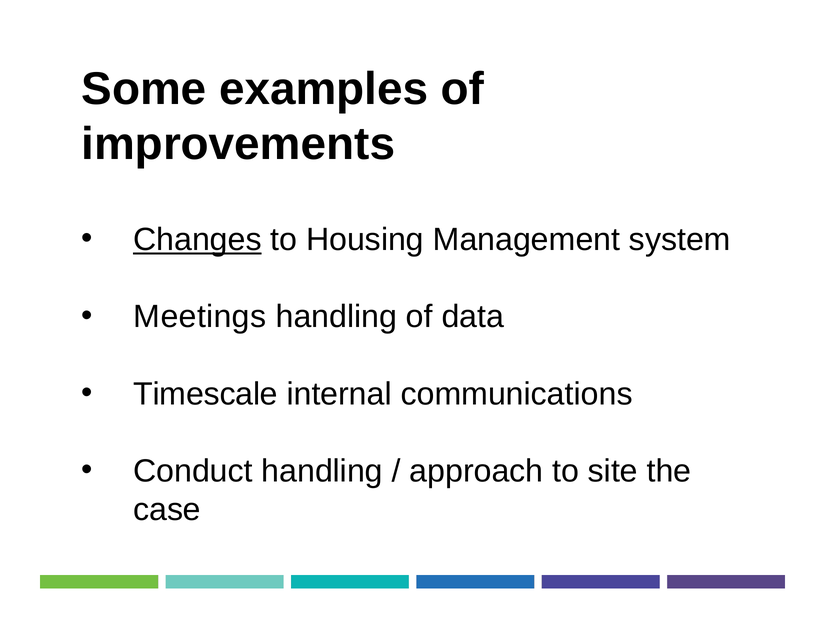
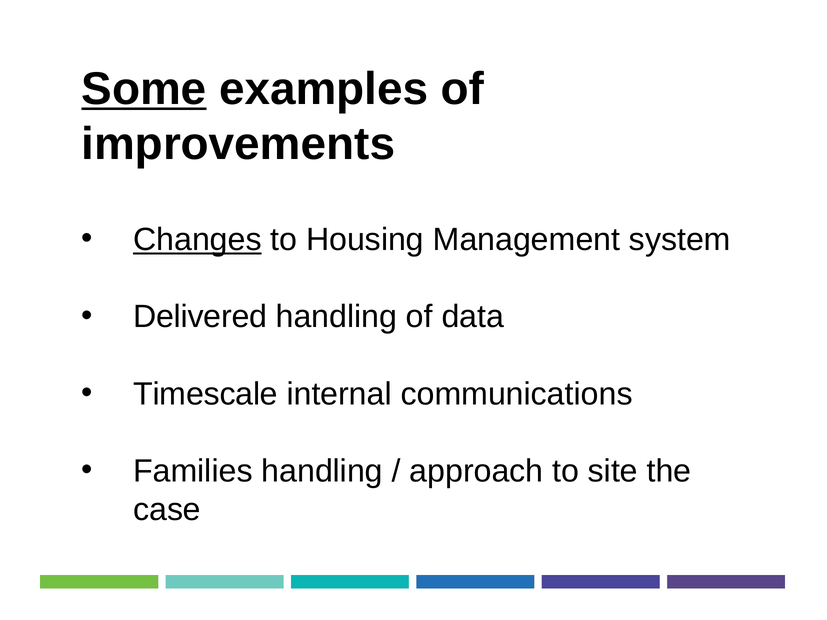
Some underline: none -> present (144, 89)
Meetings: Meetings -> Delivered (200, 317)
Conduct: Conduct -> Families (193, 471)
